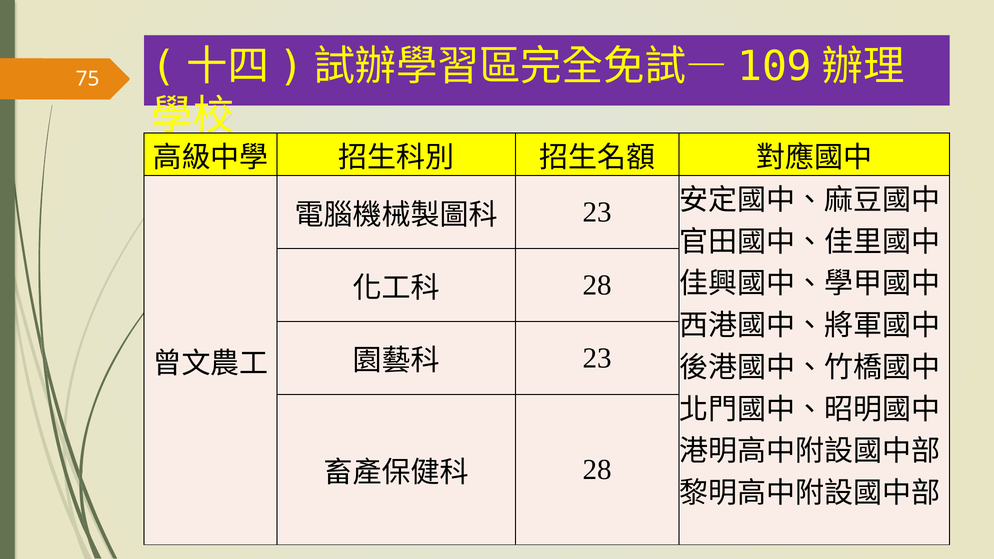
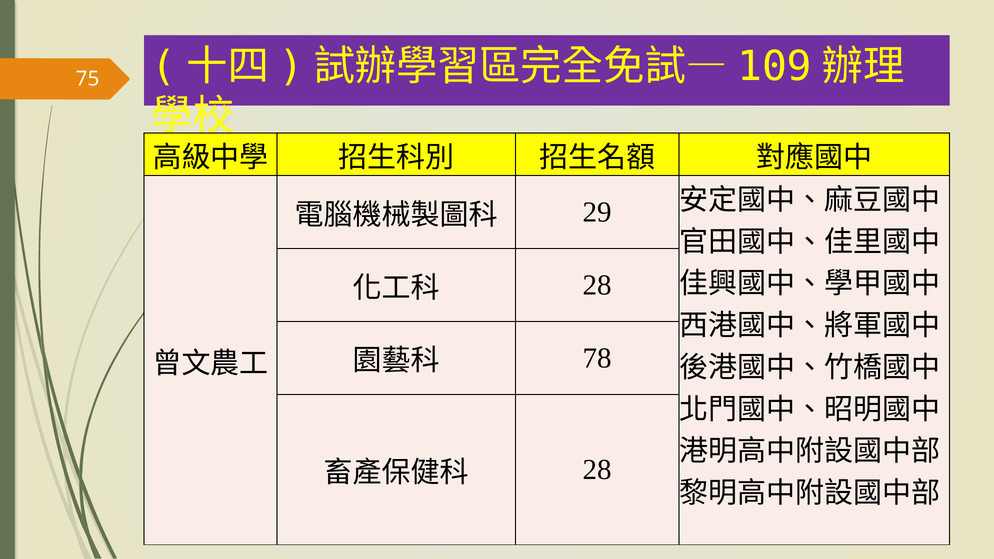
23: 23 -> 29 (597, 212)
23: 23 -> 78 (597, 358)
